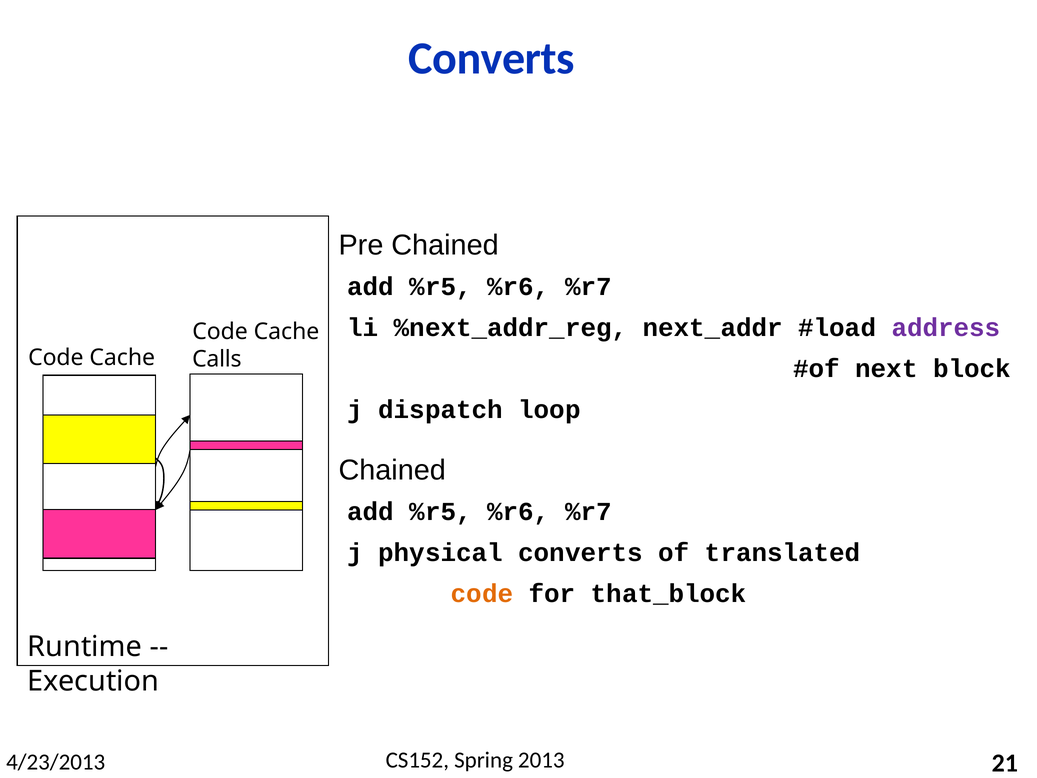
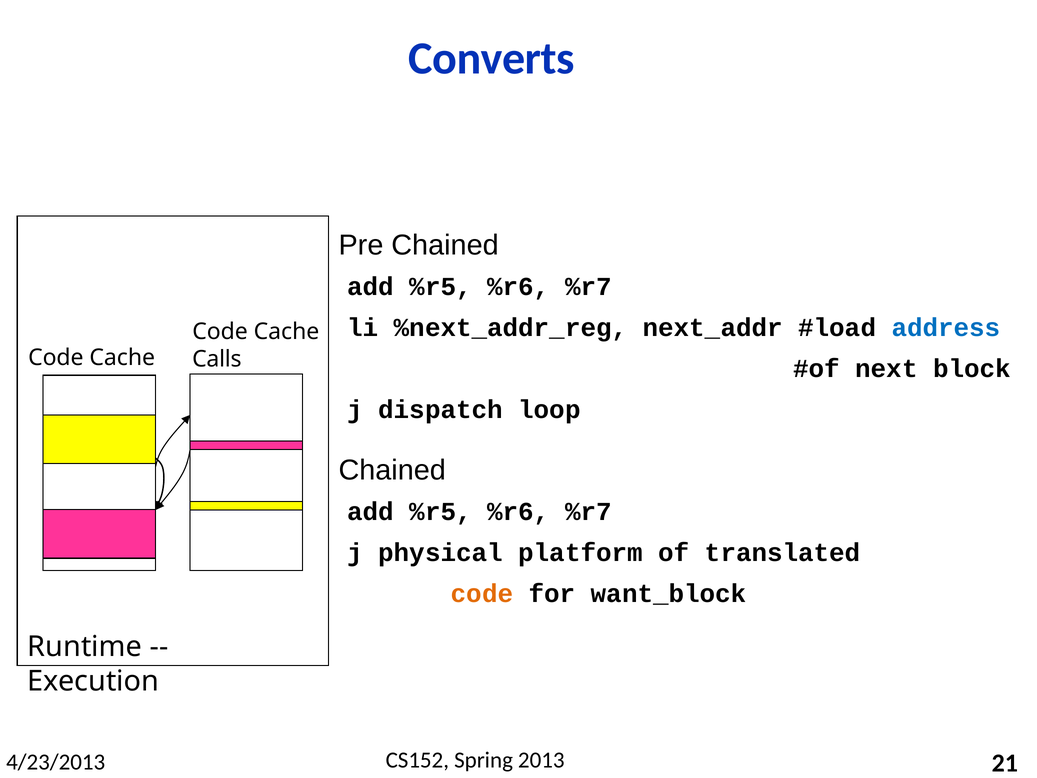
address colour: purple -> blue (946, 328)
physical converts: converts -> platform (581, 552)
that_block: that_block -> want_block (669, 593)
